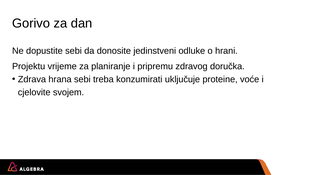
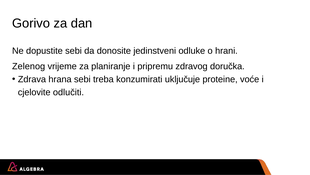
Projektu: Projektu -> Zelenog (29, 66)
svojem: svojem -> odlučiti (68, 92)
